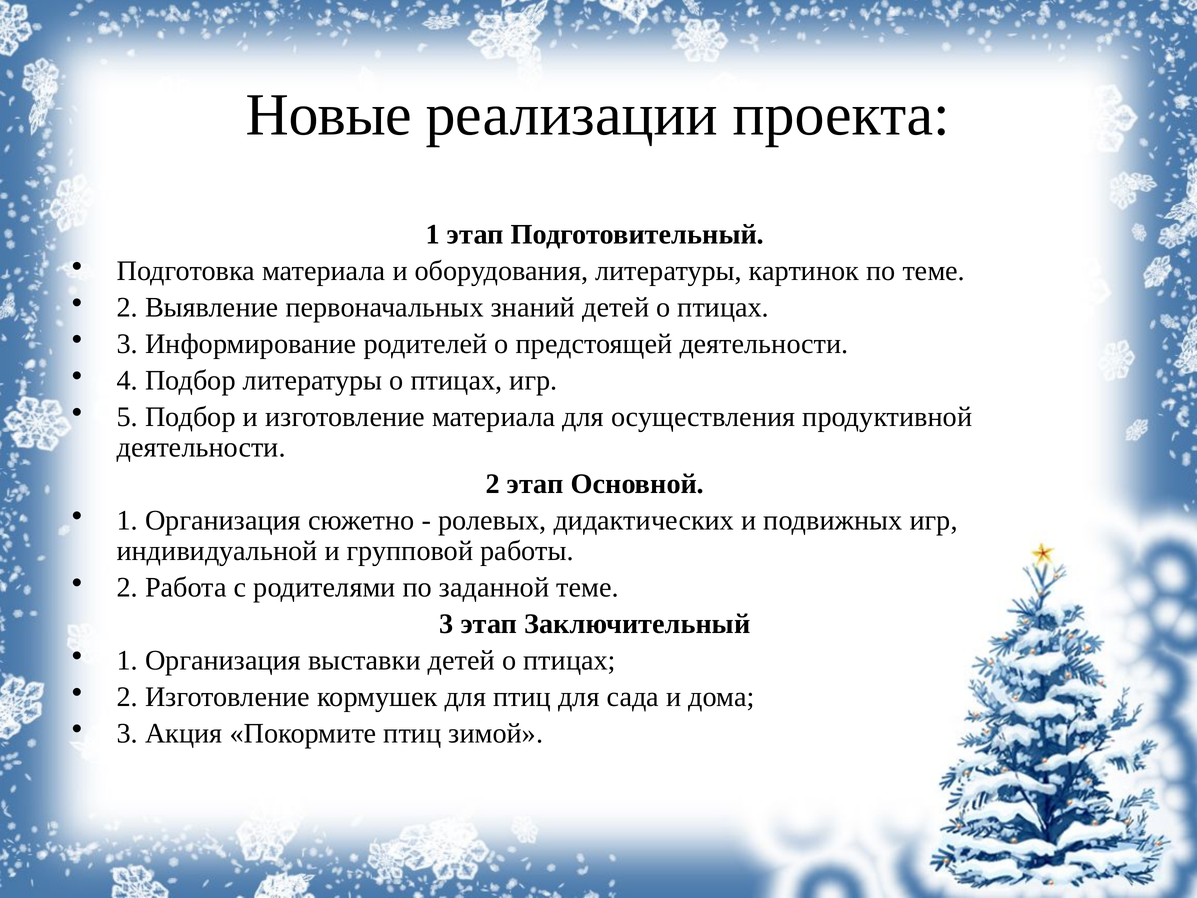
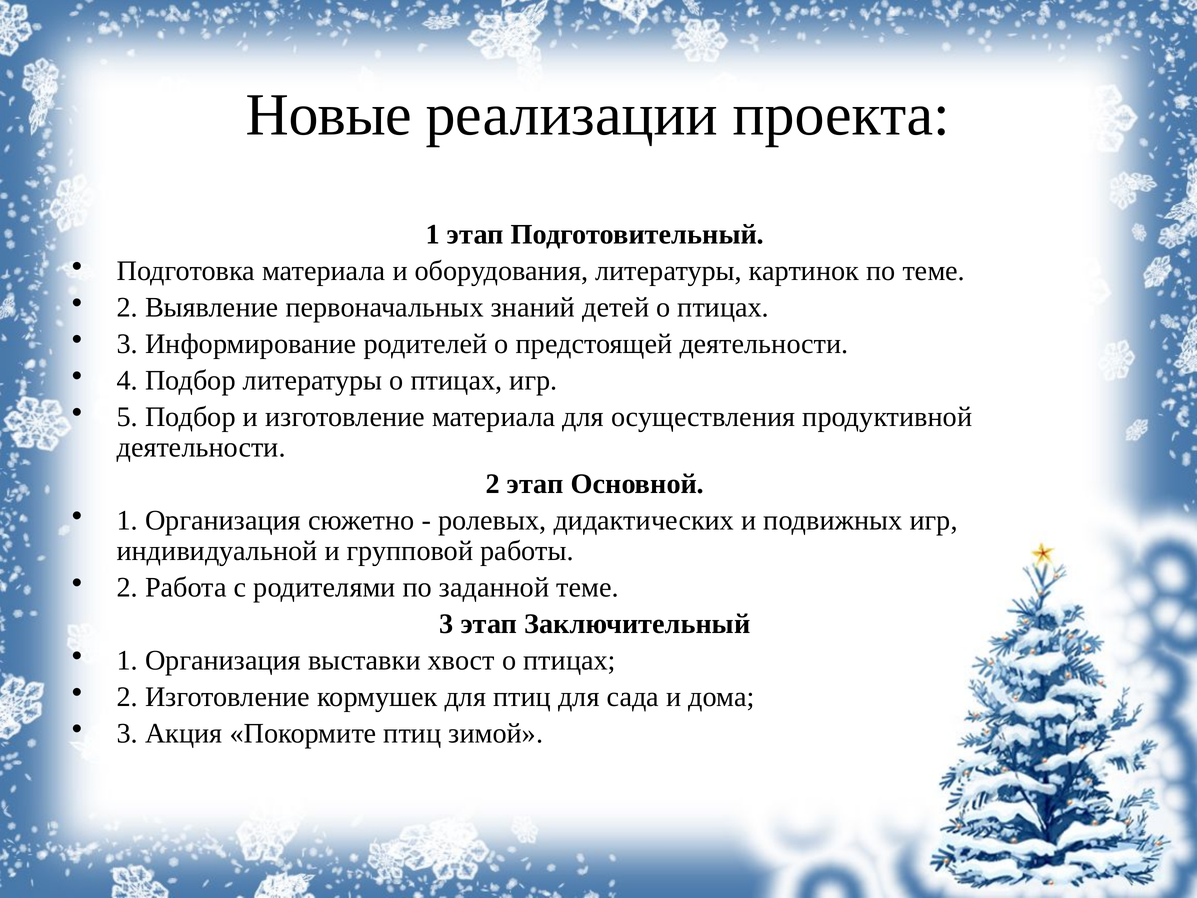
выставки детей: детей -> хвост (461, 660)
